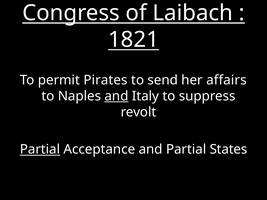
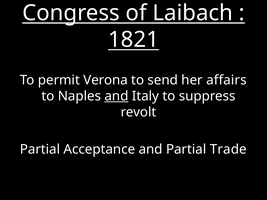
Pirates: Pirates -> Verona (106, 80)
Partial underline: present -> none (40, 150)
States: States -> Trade (228, 150)
